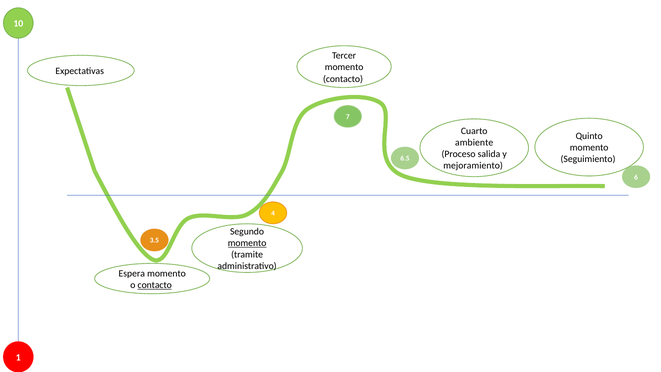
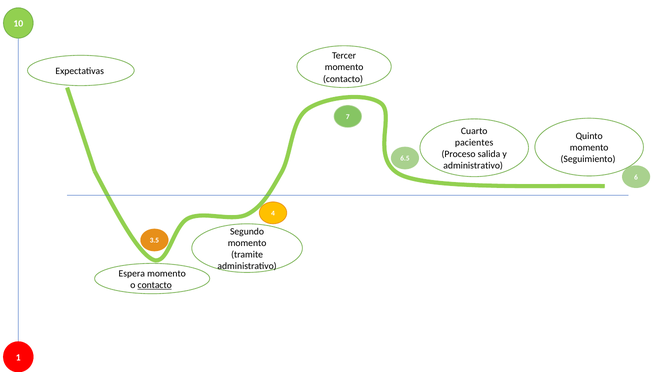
ambiente: ambiente -> pacientes (474, 143)
mejoramiento: mejoramiento -> administrativo (473, 166)
momento underline: present -> none (247, 243)
